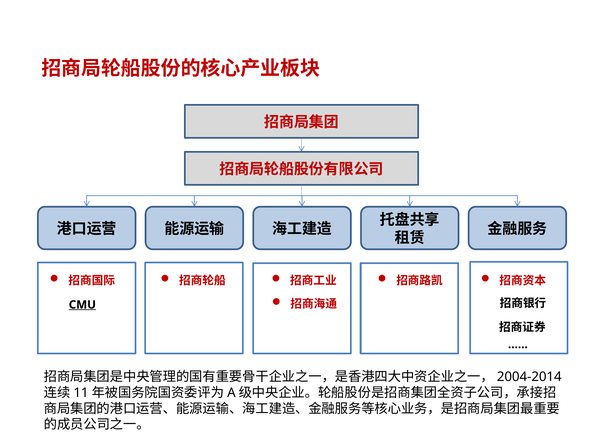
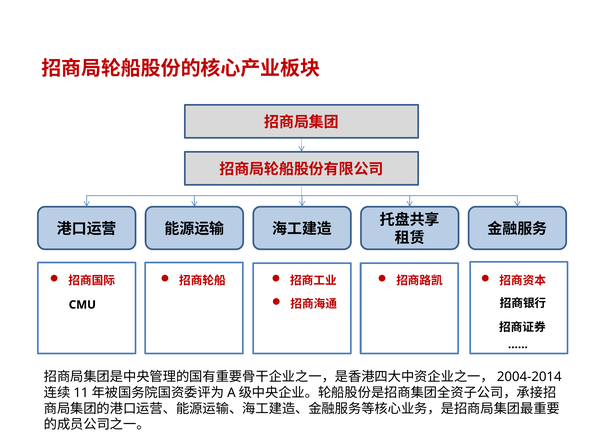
CMU underline: present -> none (82, 305)
